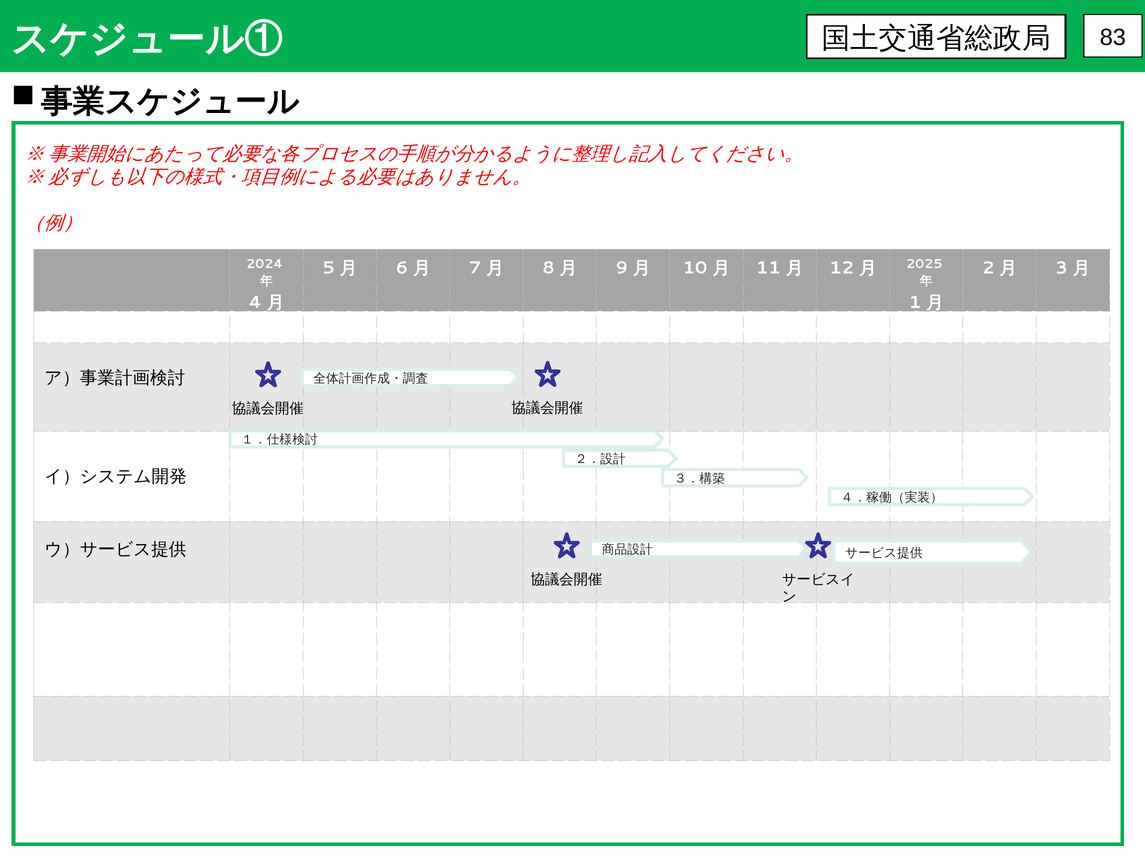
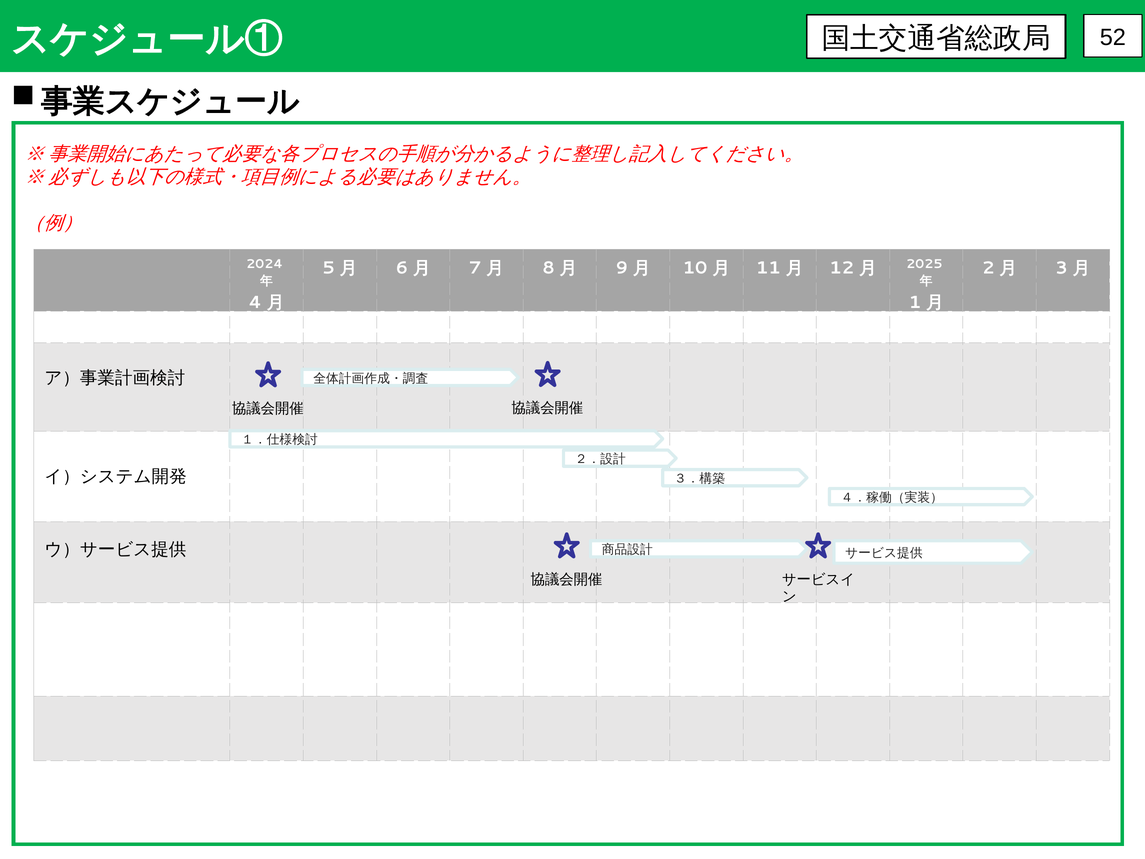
83: 83 -> 52 (1113, 37)
